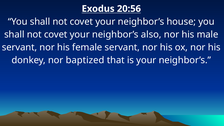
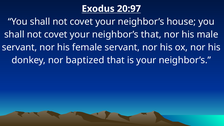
20:56: 20:56 -> 20:97 (129, 9)
neighbor’s also: also -> that (151, 34)
